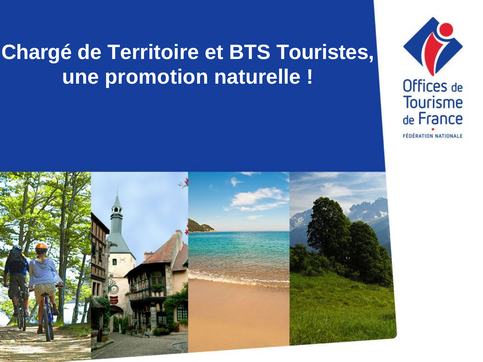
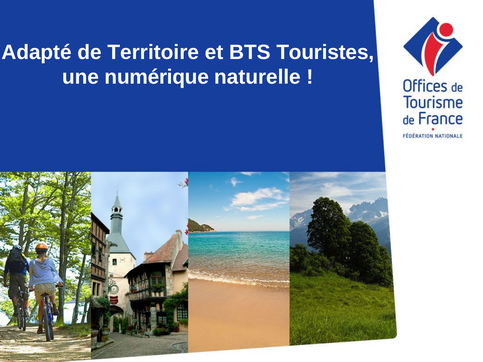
Chargé: Chargé -> Adapté (37, 52)
promotion: promotion -> numérique (157, 77)
